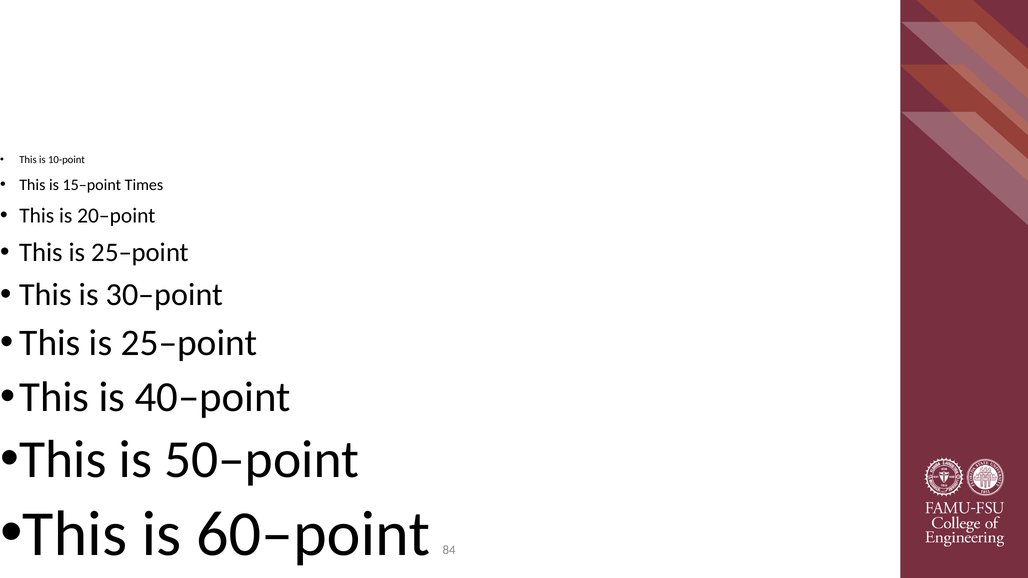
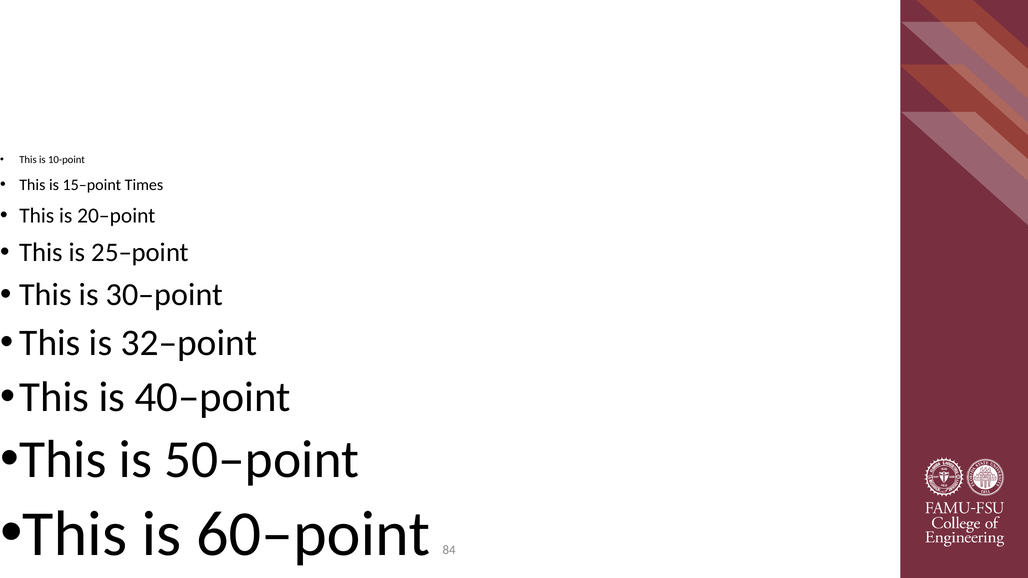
25–point: 25–point -> 32–point (189, 343)
